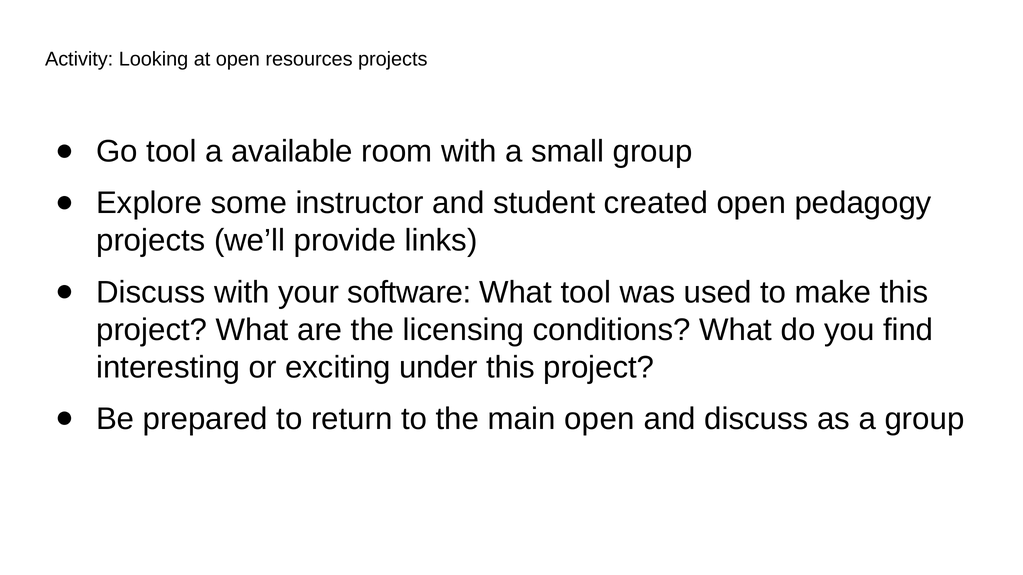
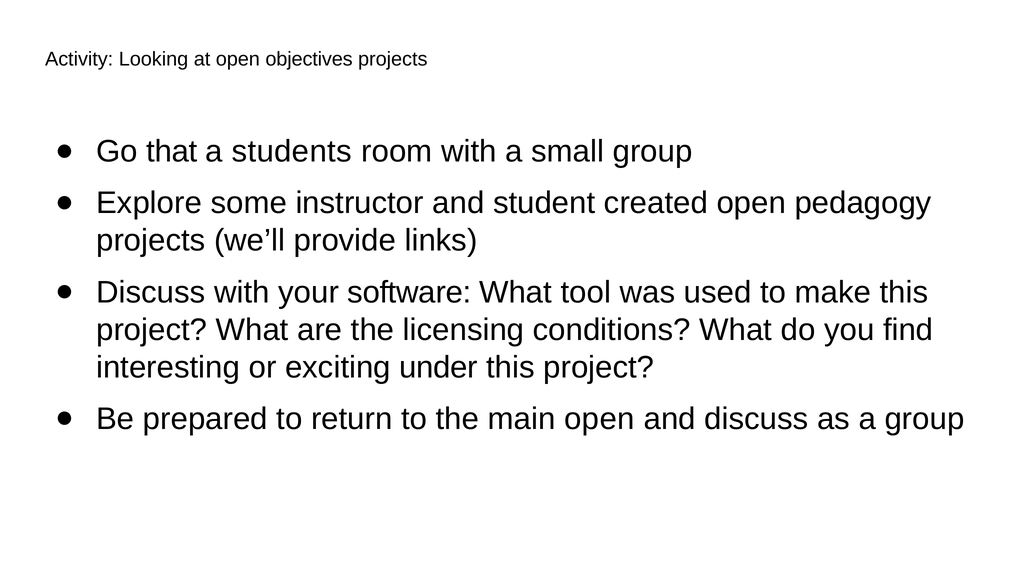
resources: resources -> objectives (309, 59)
Go tool: tool -> that (172, 152)
available: available -> students (292, 152)
